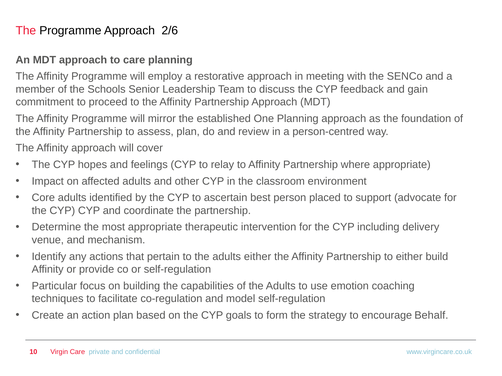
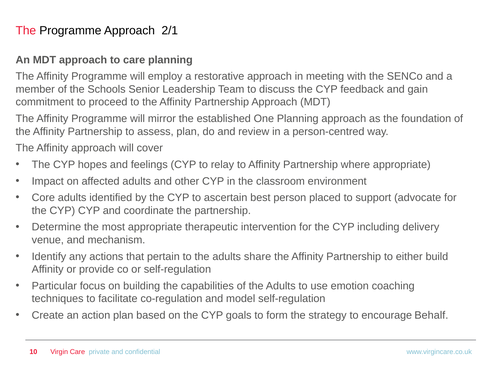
2/6: 2/6 -> 2/1 (170, 31)
adults either: either -> share (258, 257)
